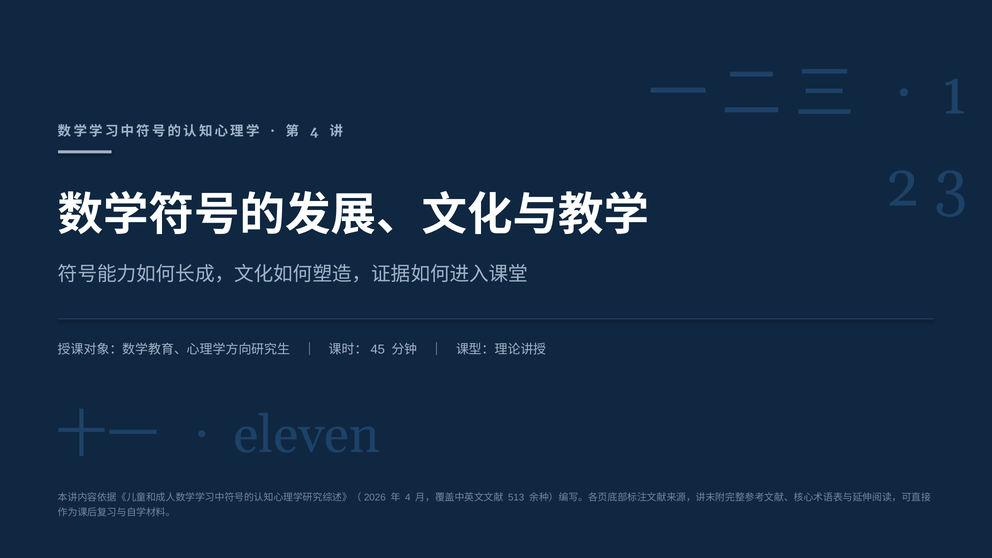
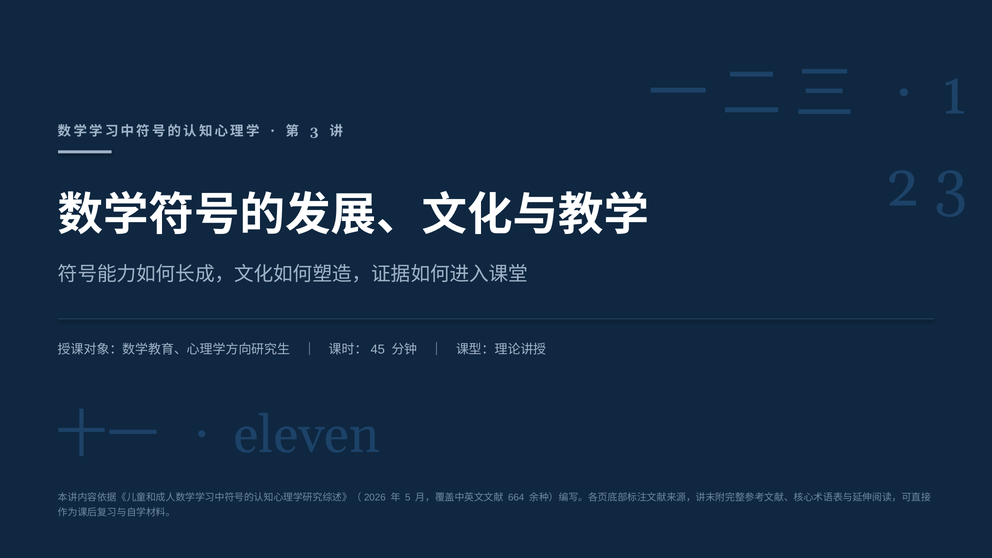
4: 4 -> 3 (314, 131)
4: 4 -> 5 (408, 497)
513: 513 -> 664 (516, 497)
